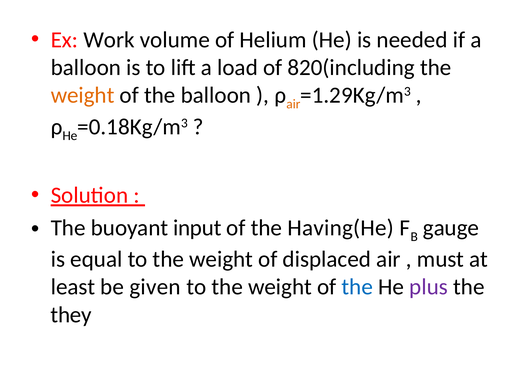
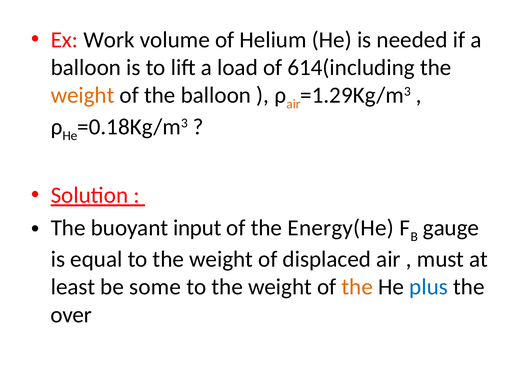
820(including: 820(including -> 614(including (351, 67)
Having(He: Having(He -> Energy(He (341, 228)
given: given -> some (155, 287)
the colour: blue -> orange (357, 287)
plus colour: purple -> blue (429, 287)
they: they -> over (71, 315)
